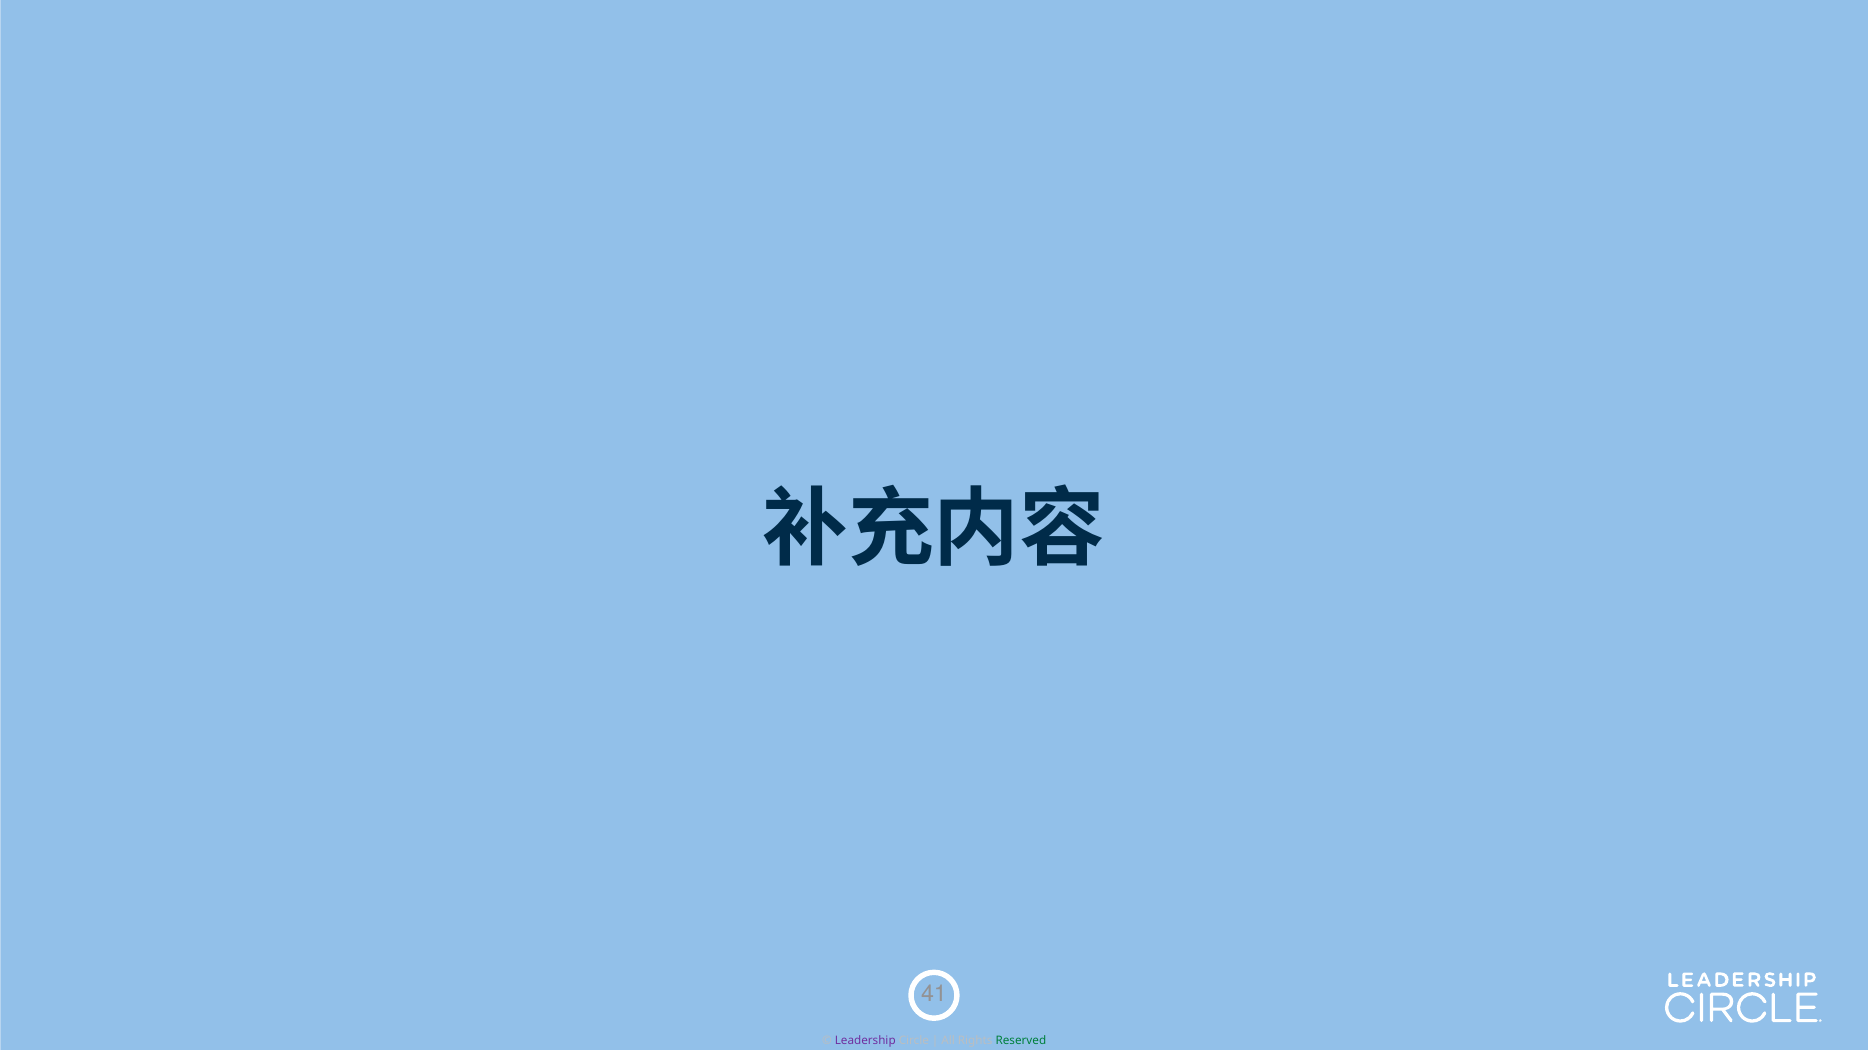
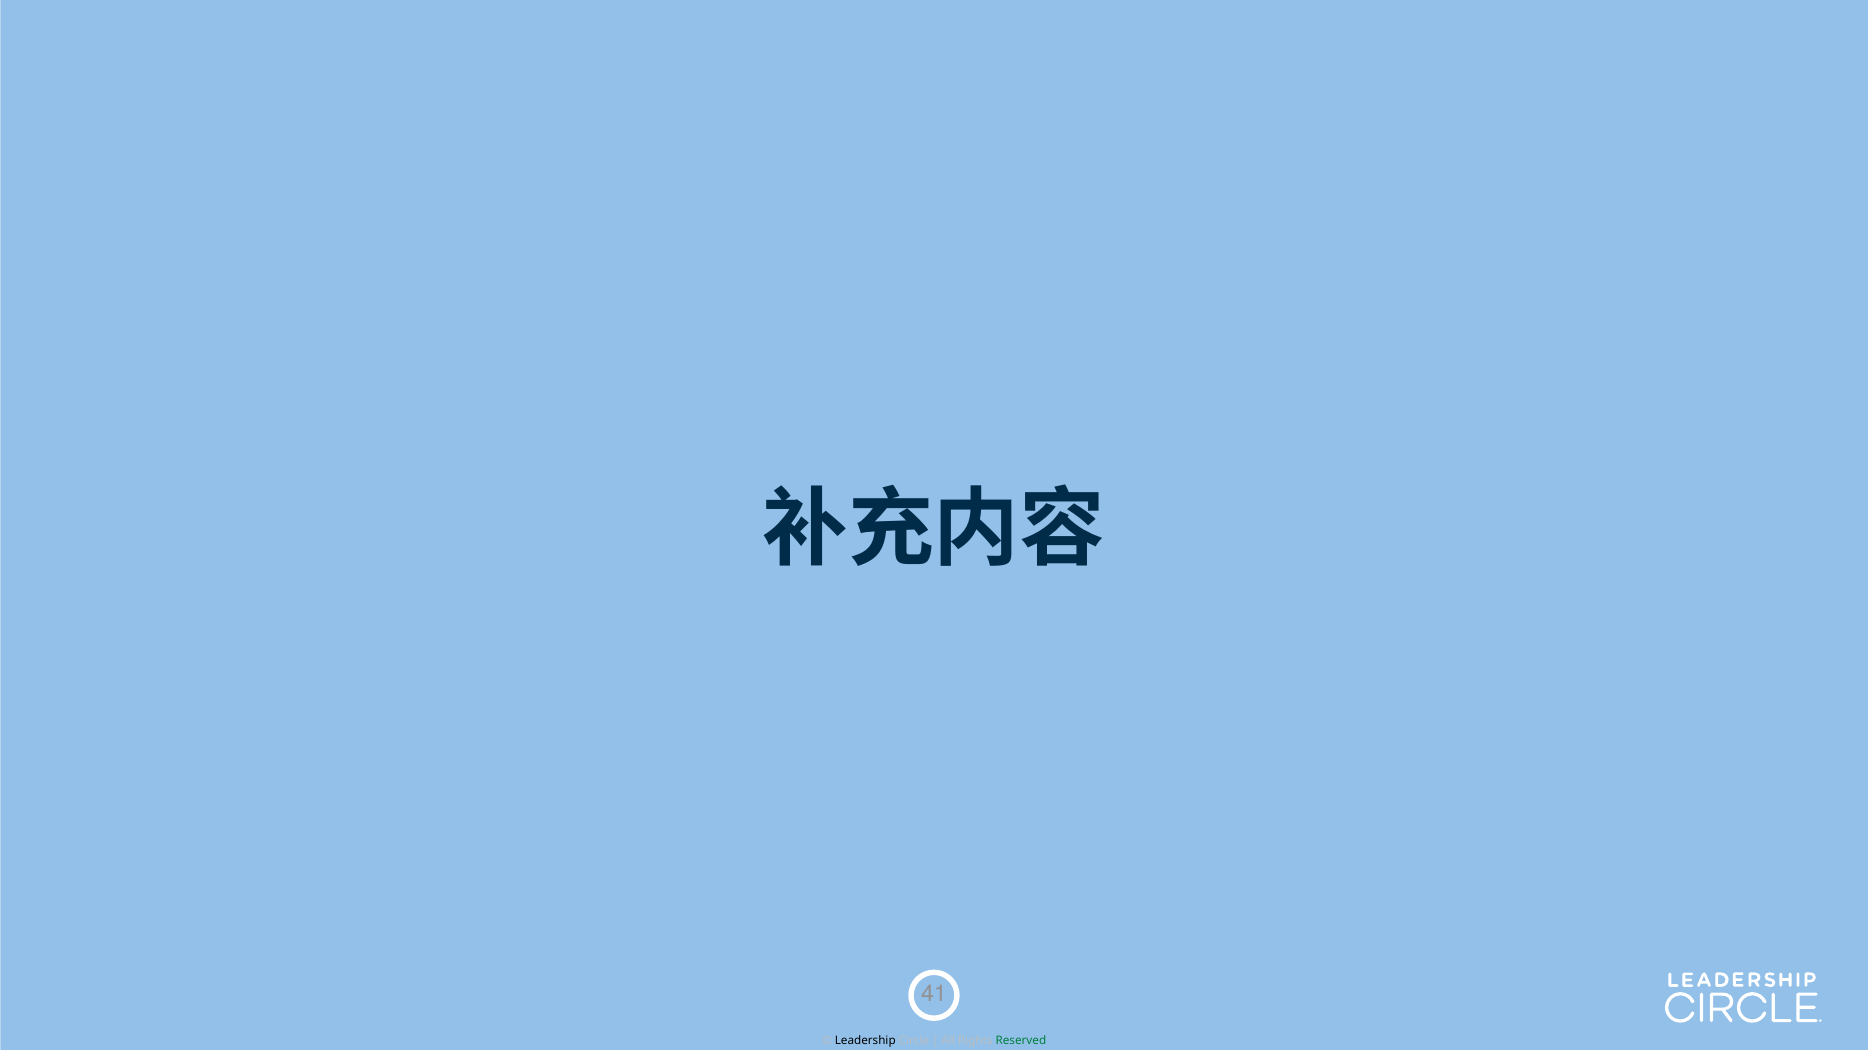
Leadership colour: purple -> black (865, 1041)
